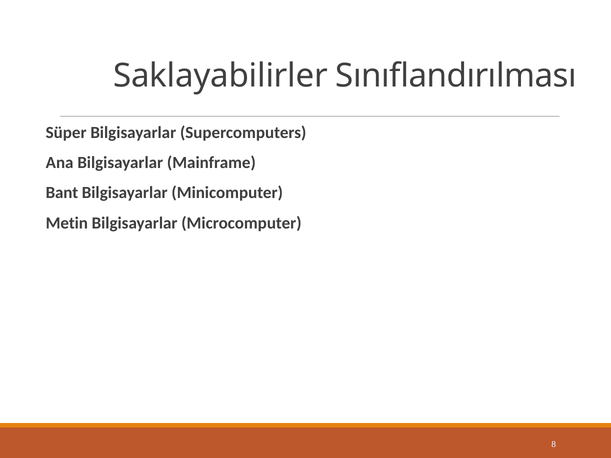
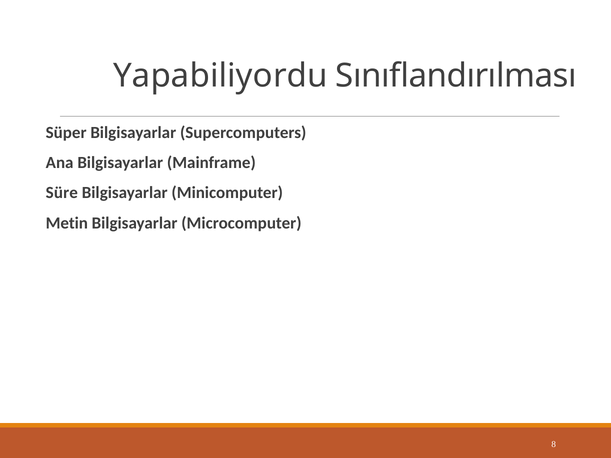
Saklayabilirler: Saklayabilirler -> Yapabiliyordu (220, 76)
Bant: Bant -> Süre (62, 193)
